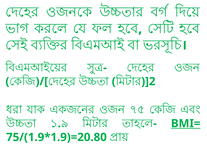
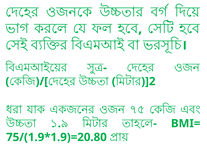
BMI= underline: present -> none (186, 124)
